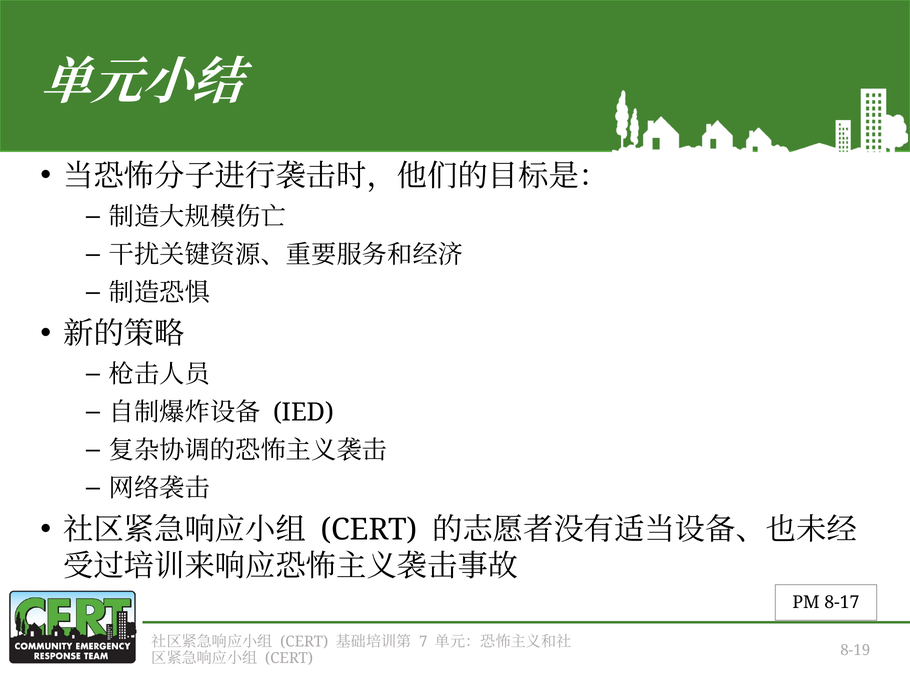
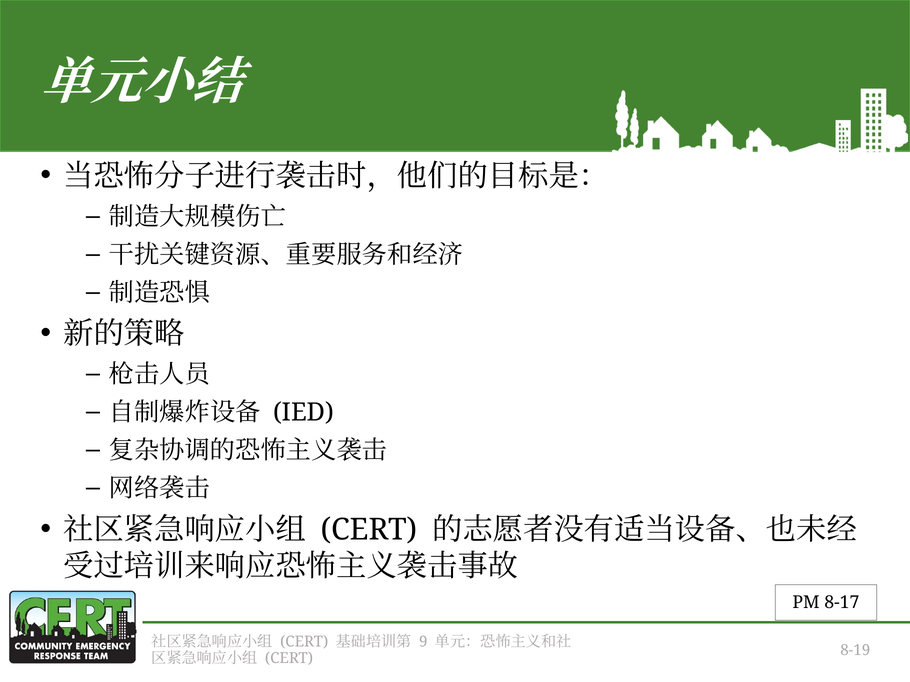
7: 7 -> 9 (423, 642)
